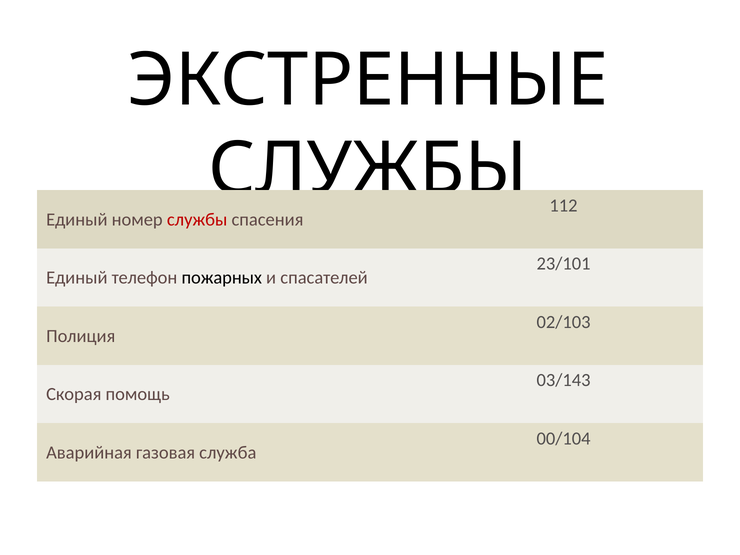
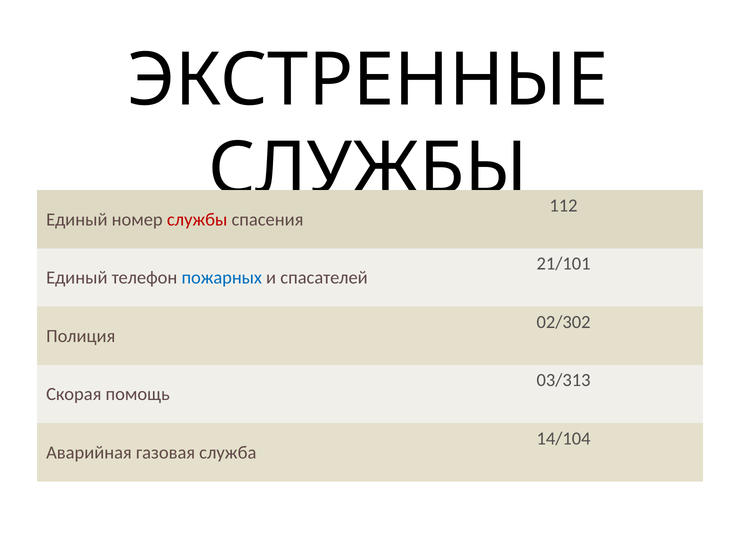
23/101: 23/101 -> 21/101 (564, 264)
пожарных colour: black -> blue (222, 278)
02/103: 02/103 -> 02/302 (564, 322)
03/143: 03/143 -> 03/313 (564, 380)
00/104: 00/104 -> 14/104 (564, 439)
